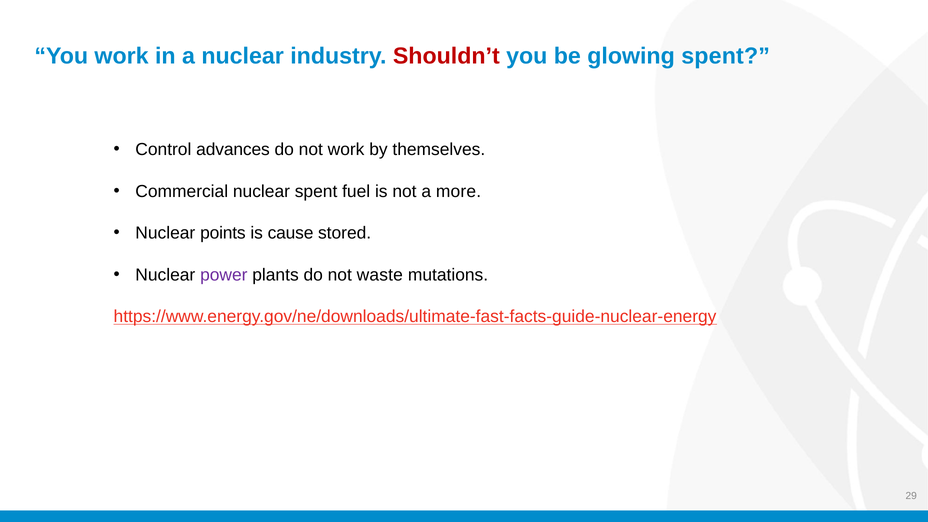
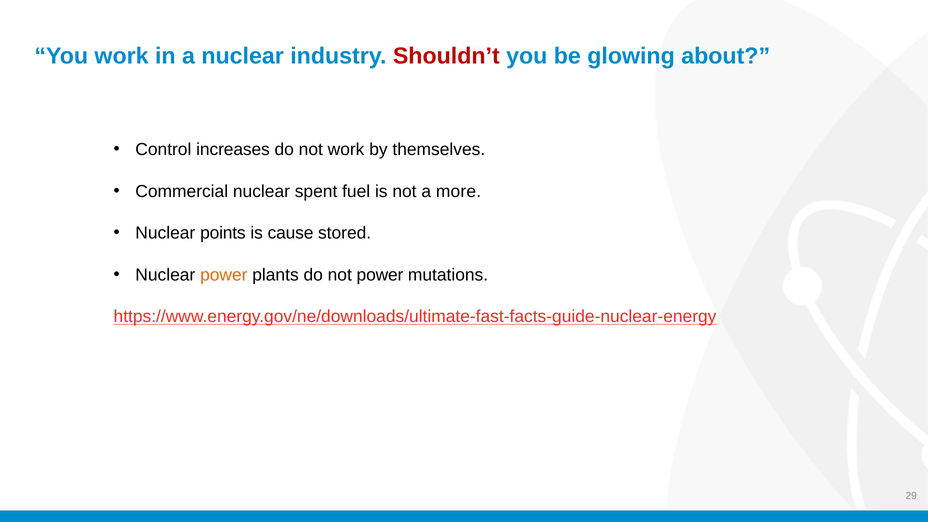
glowing spent: spent -> about (726, 56)
advances: advances -> increases (233, 150)
power colour: purple -> orange (224, 275)
not waste: waste -> power (380, 275)
